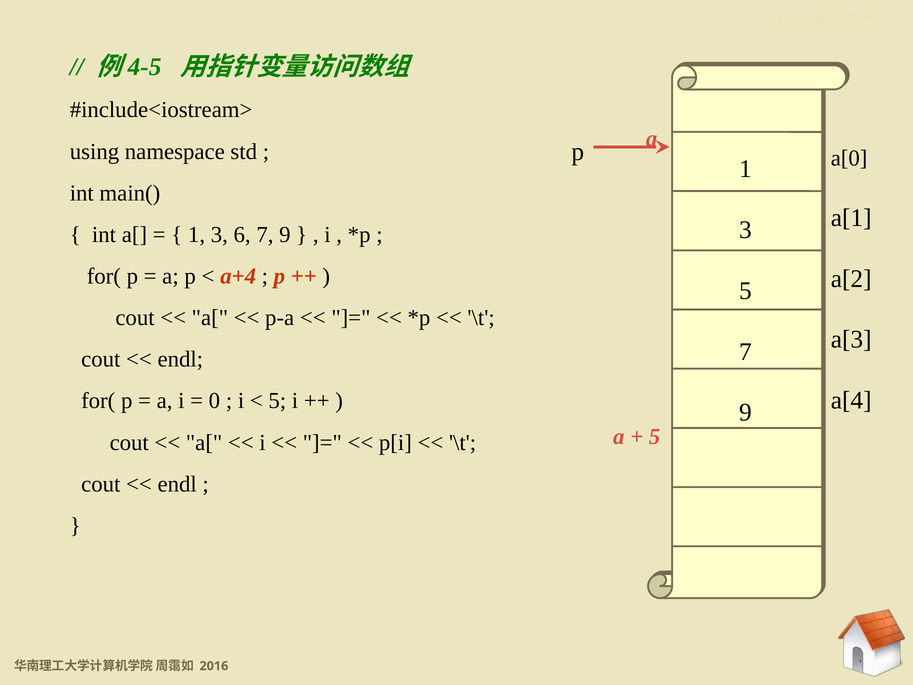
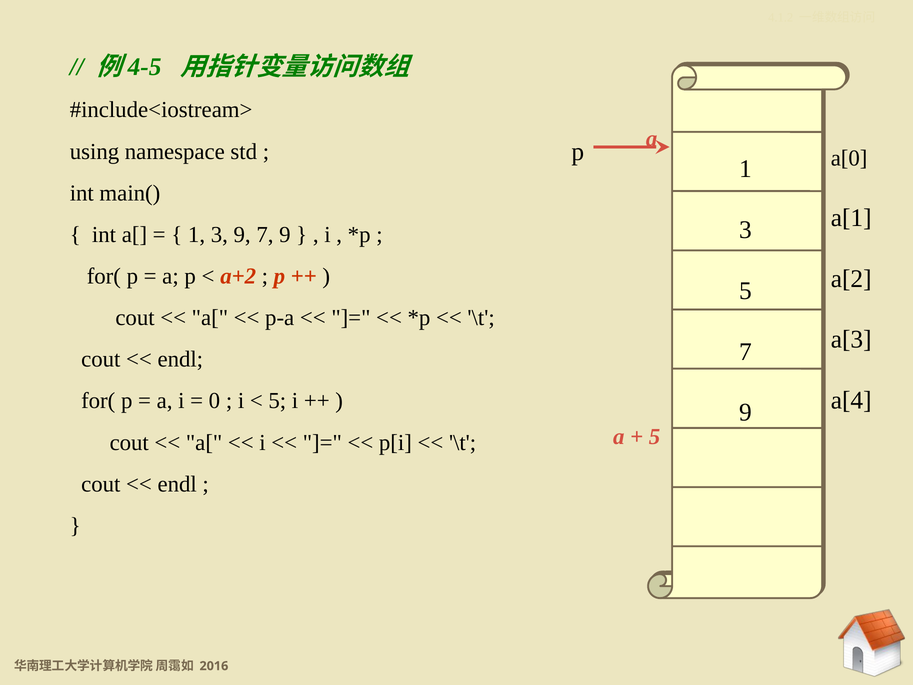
3 6: 6 -> 9 (242, 235)
a+4: a+4 -> a+2 (238, 276)
